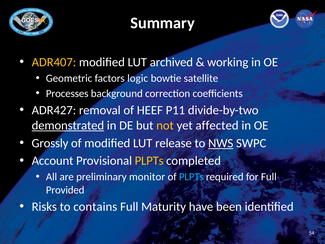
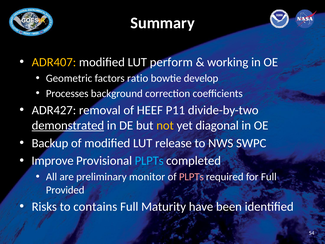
archived: archived -> perform (171, 62)
logic: logic -> ratio (138, 78)
satellite: satellite -> develop (201, 78)
affected: affected -> diagonal (217, 125)
Grossly: Grossly -> Backup (50, 143)
NWS underline: present -> none (221, 143)
Account: Account -> Improve (53, 161)
PLPTs colour: yellow -> light blue (149, 161)
PLPTs colour: light blue -> pink (191, 177)
